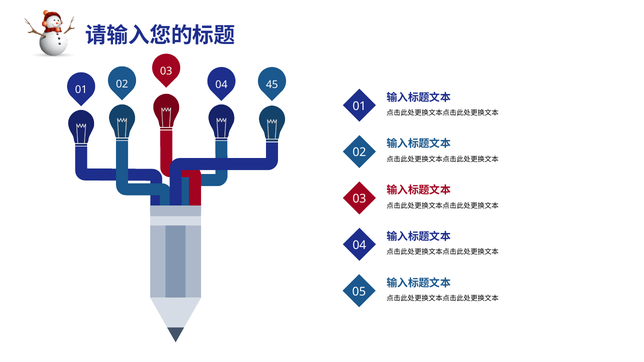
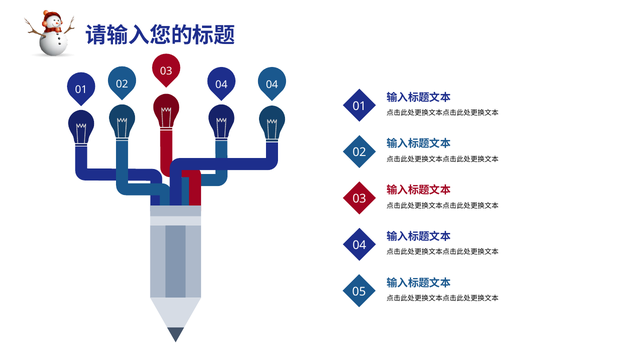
04 45: 45 -> 04 (272, 85)
